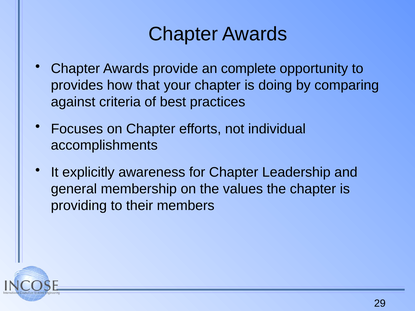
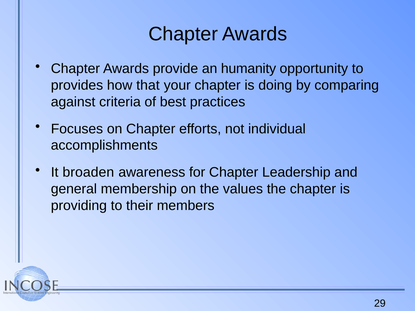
complete: complete -> humanity (249, 69)
explicitly: explicitly -> broaden (88, 173)
